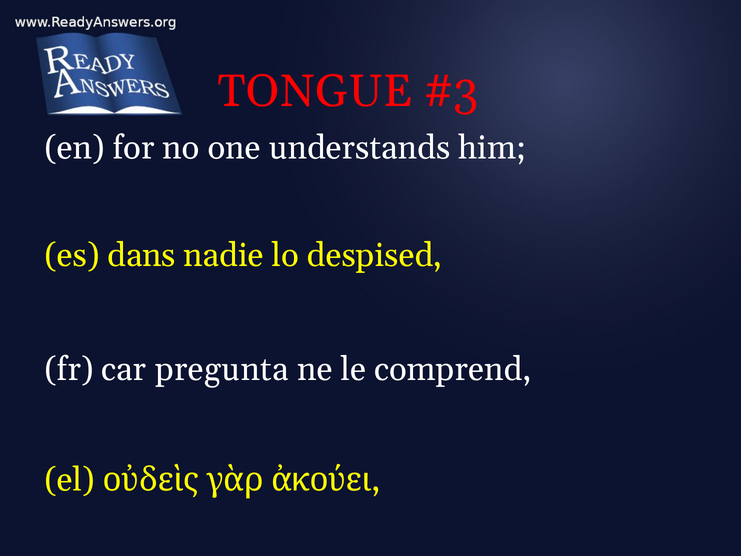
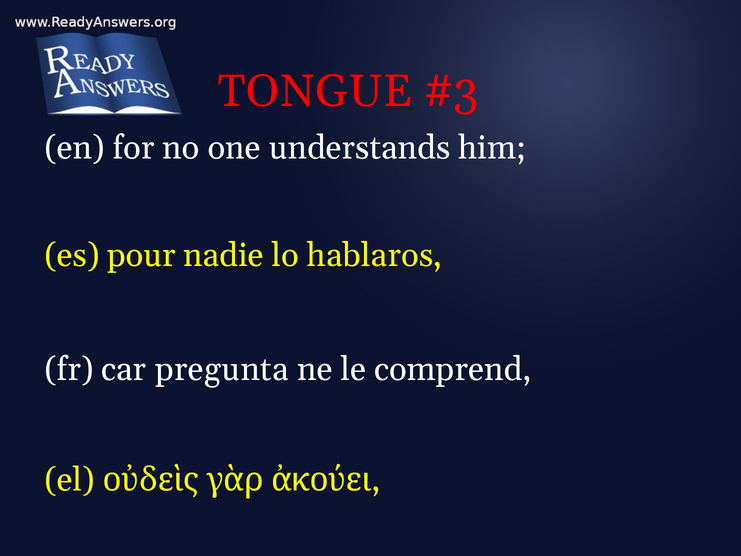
dans: dans -> pour (142, 255)
despised: despised -> hablaros (375, 255)
